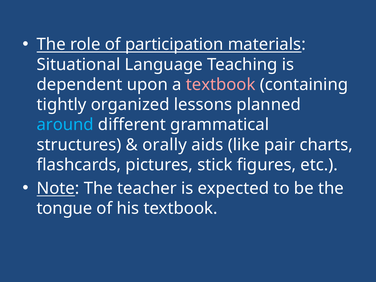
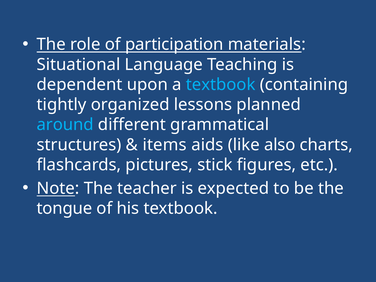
textbook colour: pink -> light blue (221, 85)
orally: orally -> items (165, 145)
pair: pair -> also (280, 145)
